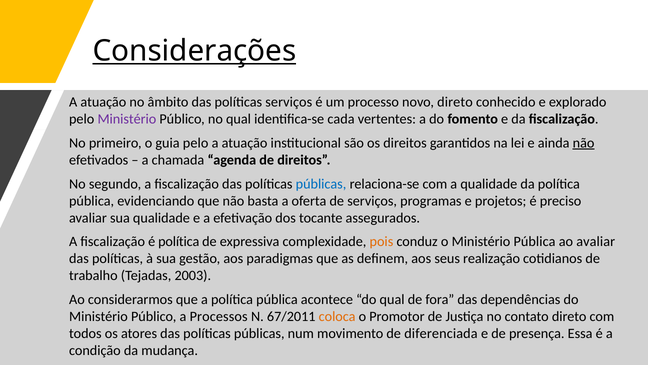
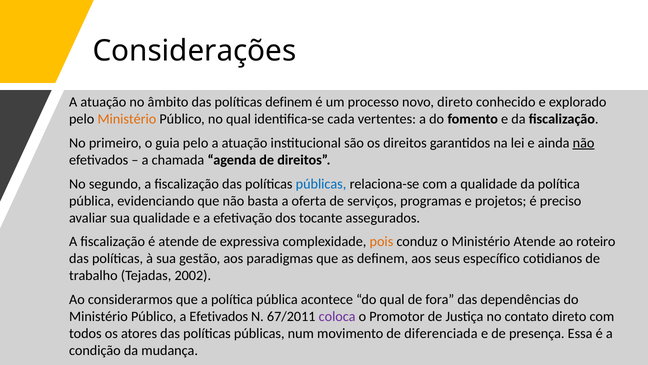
Considerações underline: present -> none (195, 51)
políticas serviços: serviços -> definem (289, 102)
Ministério colour: purple -> orange (127, 119)
é política: política -> atende (179, 241)
Ministério Pública: Pública -> Atende (535, 241)
ao avaliar: avaliar -> roteiro (596, 241)
realização: realização -> específico (492, 258)
2003: 2003 -> 2002 (193, 275)
a Processos: Processos -> Efetivados (219, 316)
coloca colour: orange -> purple (337, 316)
